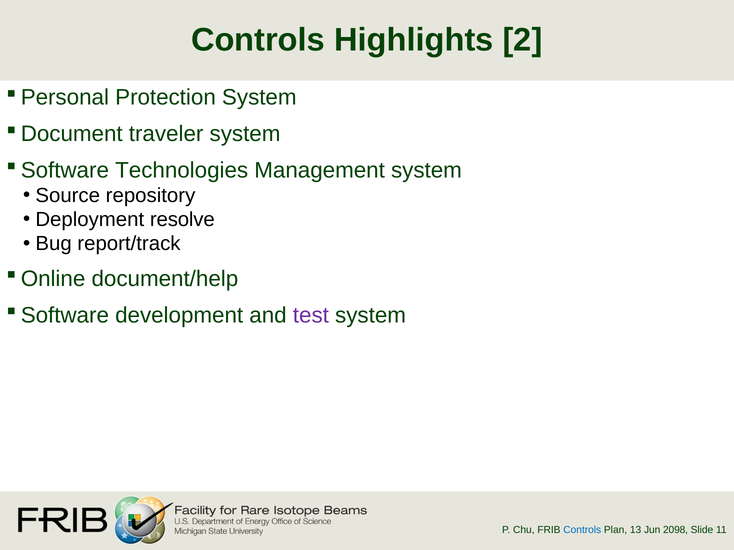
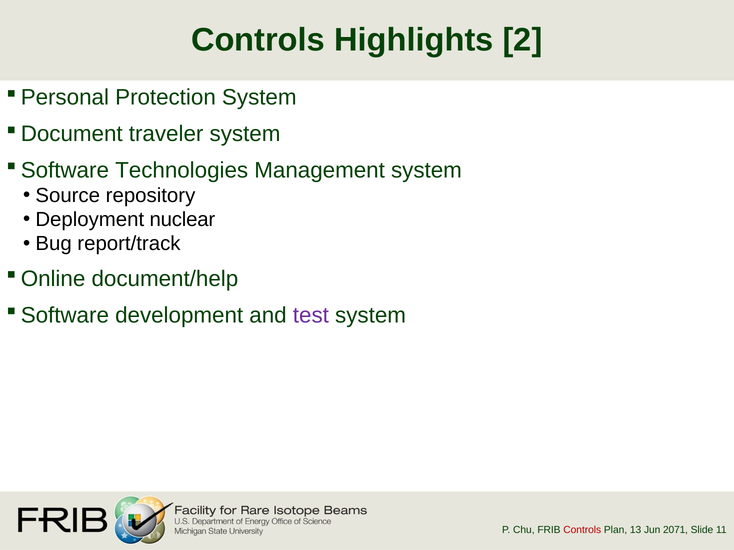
resolve: resolve -> nuclear (182, 220)
Controls colour: blue -> red (582, 530)
2098: 2098 -> 2071 (674, 530)
